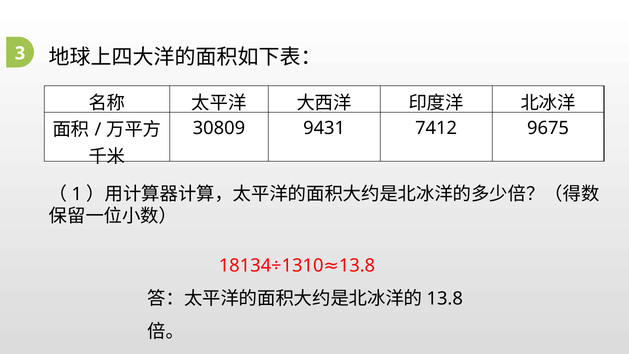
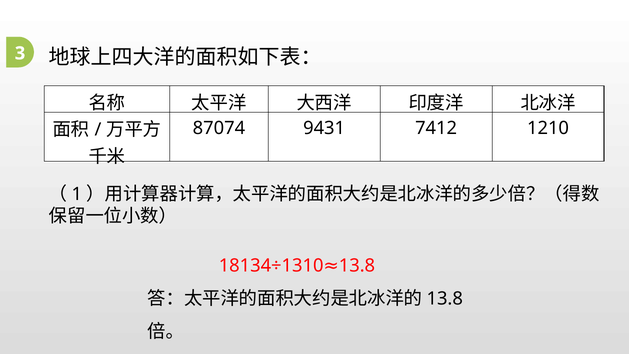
30809: 30809 -> 87074 (219, 128)
9675: 9675 -> 1210 (548, 128)
